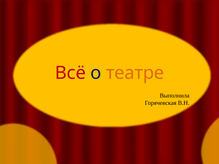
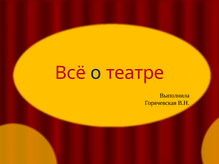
театре colour: orange -> red (135, 73)
